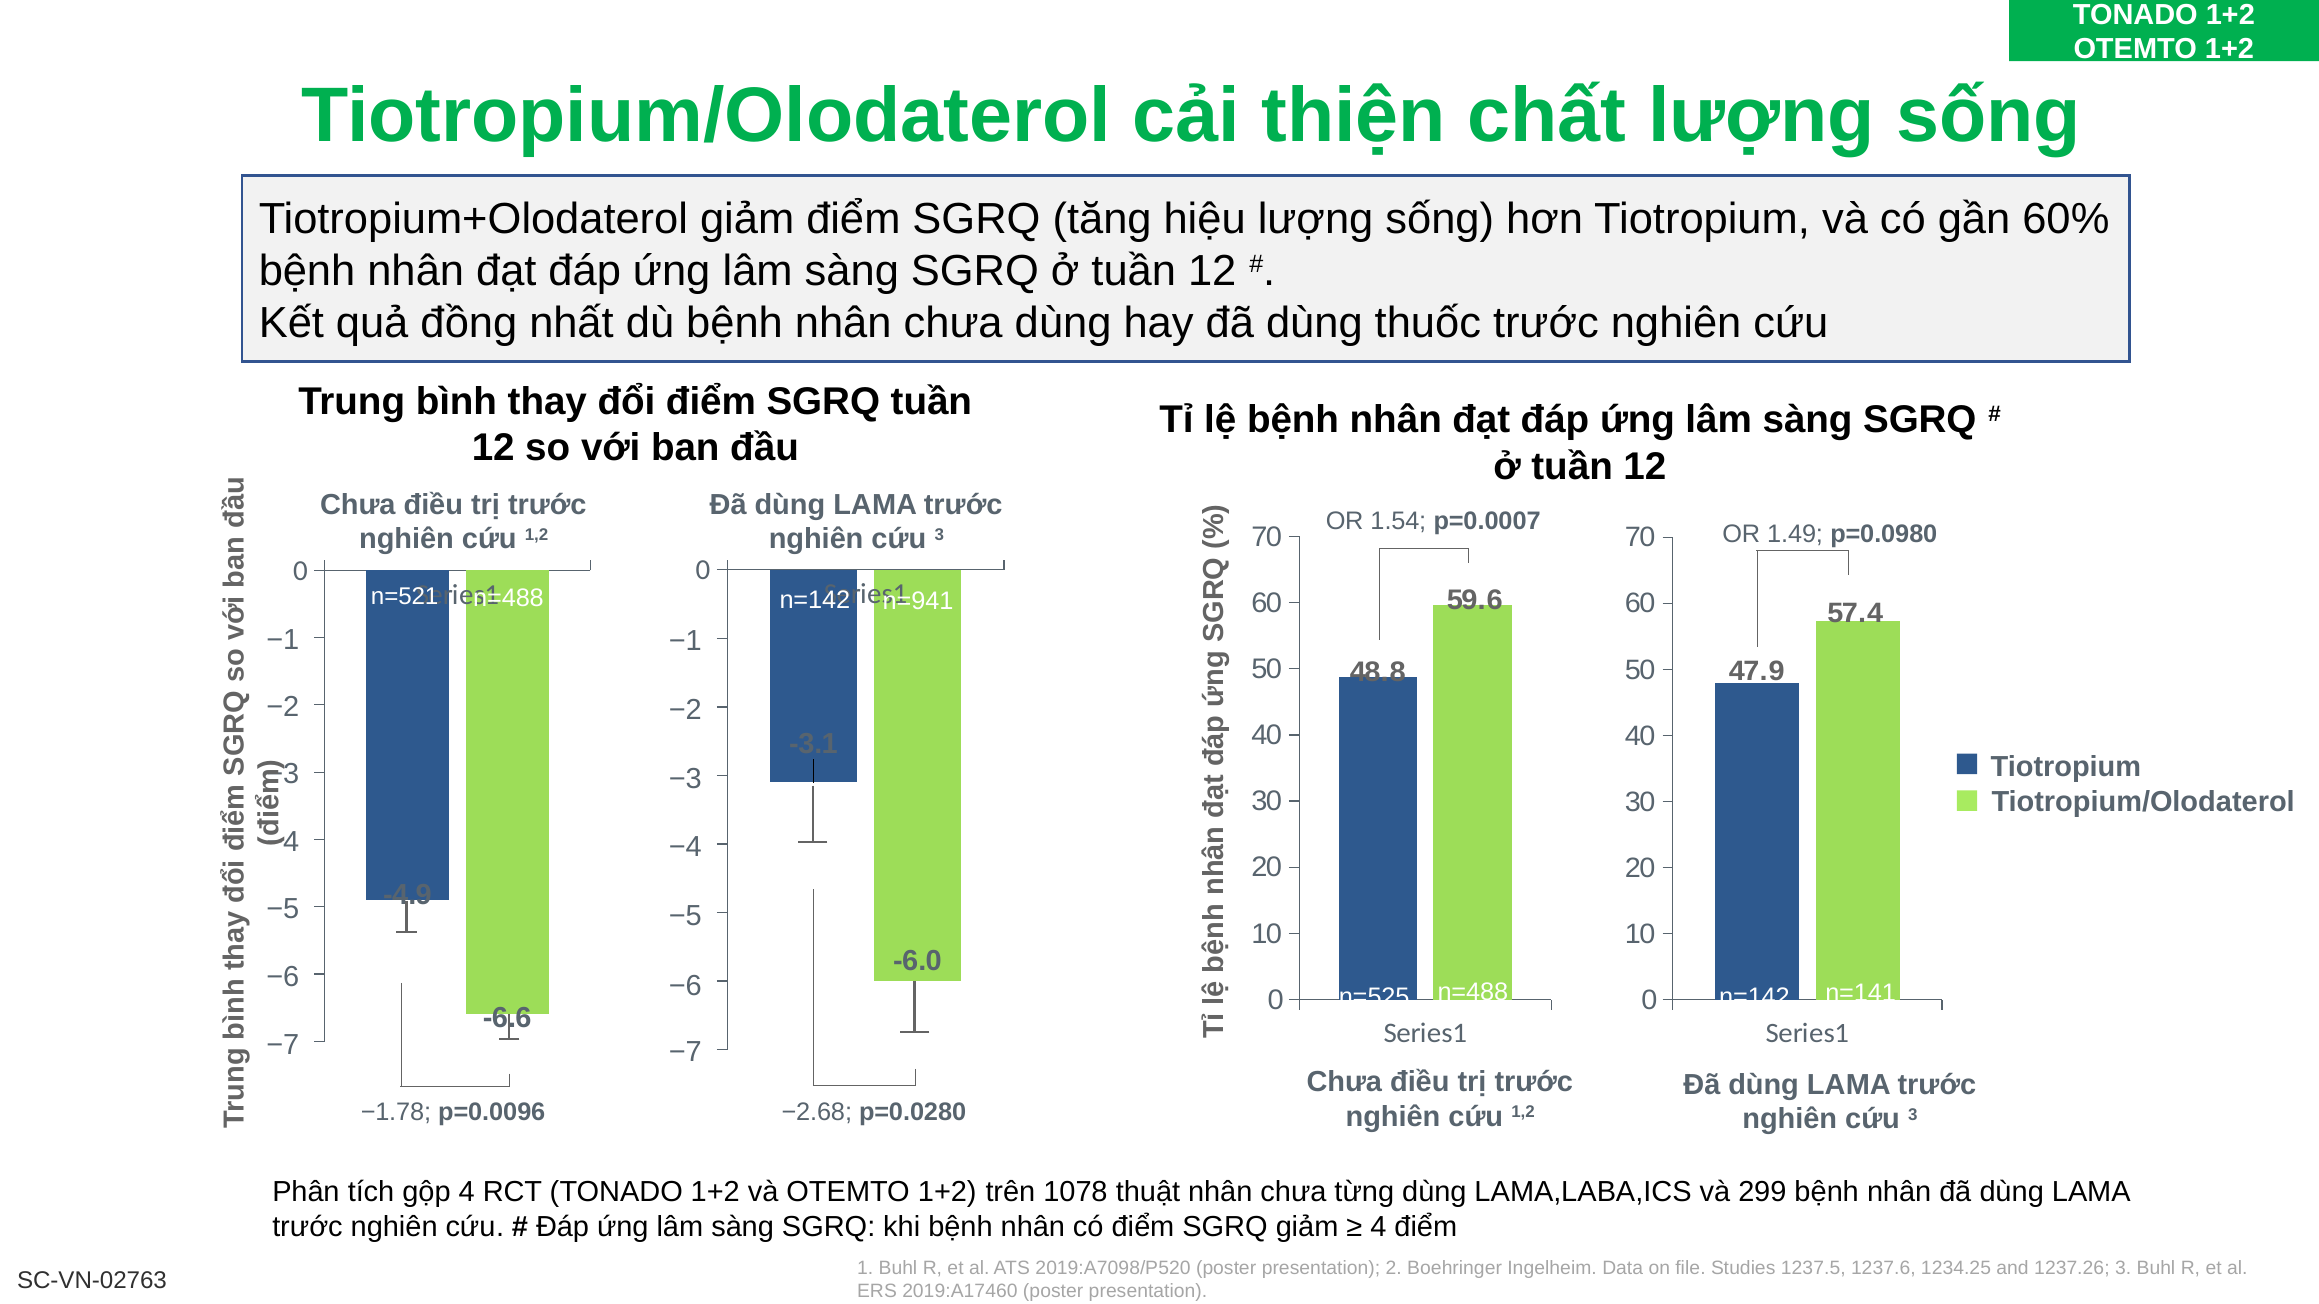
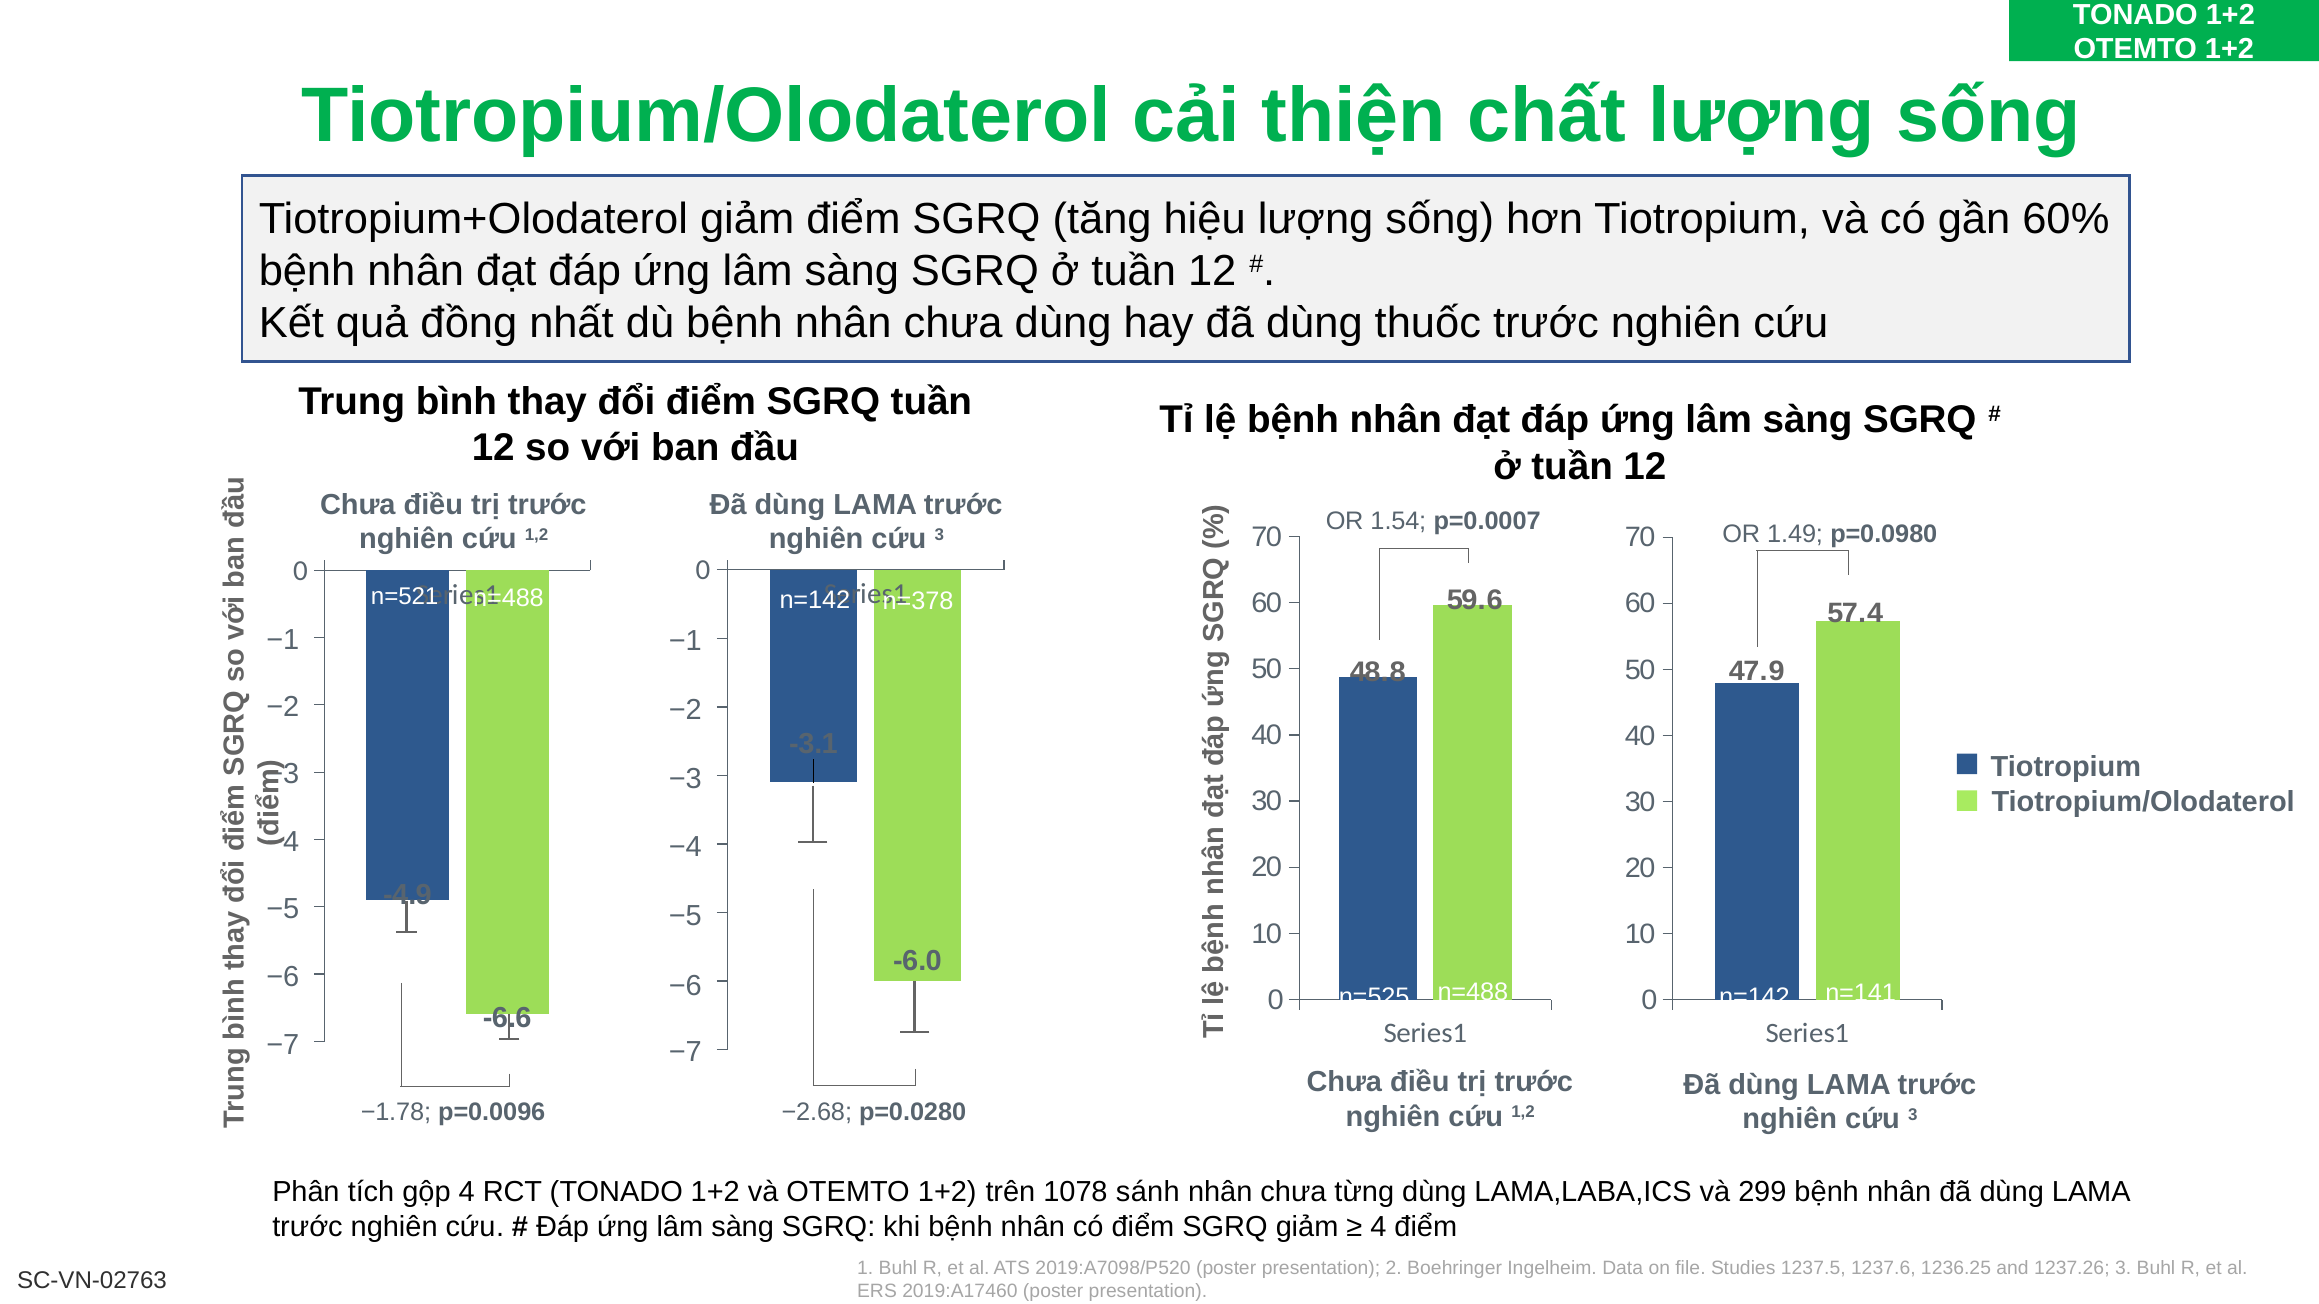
n=941: n=941 -> n=378 (918, 601)
thuật: thuật -> sánh (1148, 1193)
1234.25: 1234.25 -> 1236.25 (1956, 1268)
